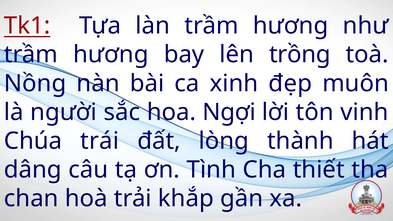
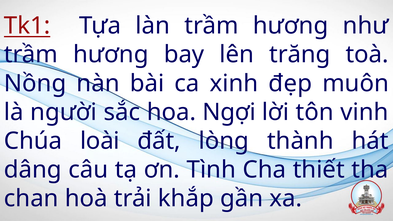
trồng: trồng -> trăng (300, 55)
trái: trái -> loài (100, 141)
